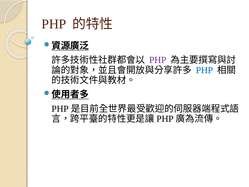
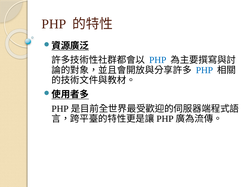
PHP colour: purple -> blue (158, 60)
